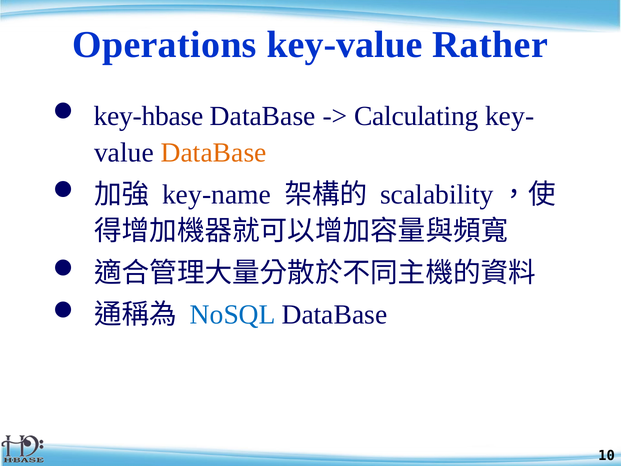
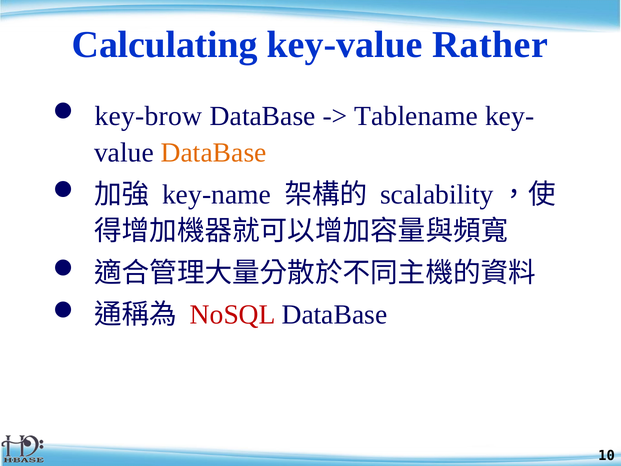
Operations: Operations -> Calculating (165, 45)
key-hbase: key-hbase -> key-brow (148, 116)
Calculating: Calculating -> Tablename (416, 116)
NoSQL colour: blue -> red (233, 315)
